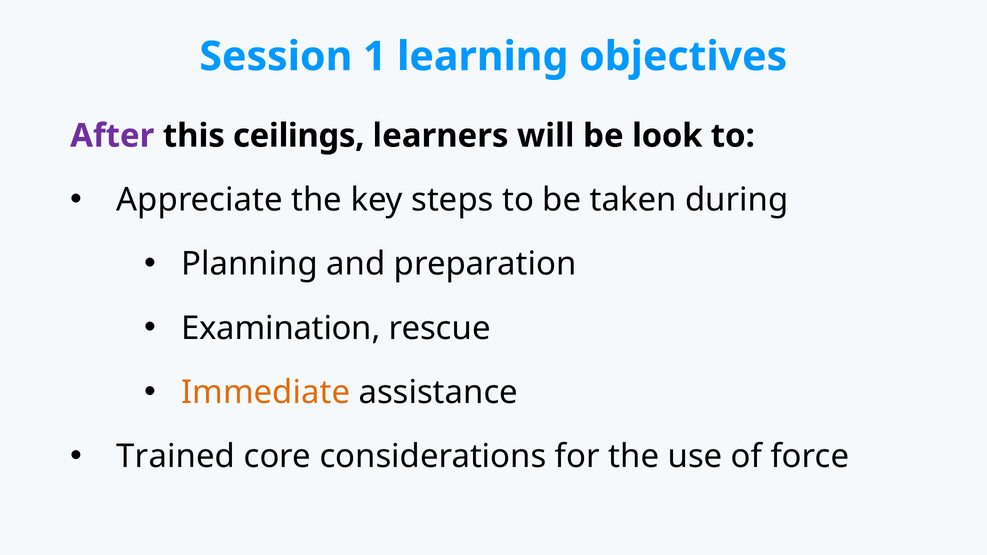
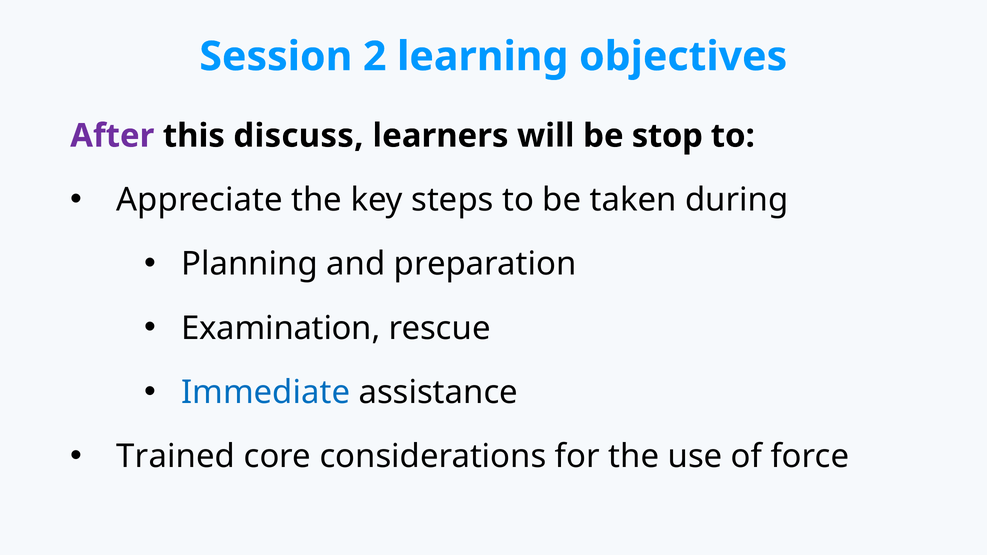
1: 1 -> 2 (375, 57)
ceilings: ceilings -> discuss (298, 136)
look: look -> stop (667, 136)
Immediate colour: orange -> blue (266, 393)
